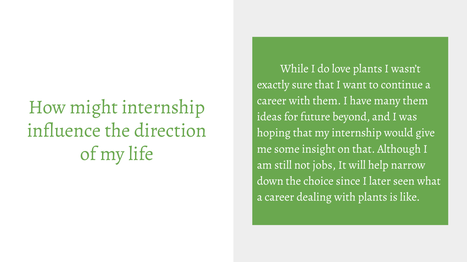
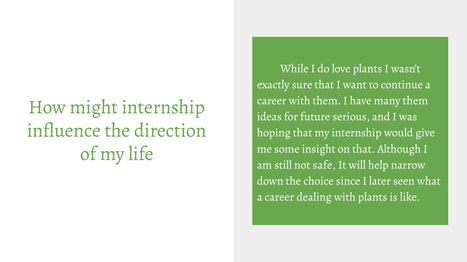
beyond: beyond -> serious (351, 117)
jobs: jobs -> safe (324, 165)
